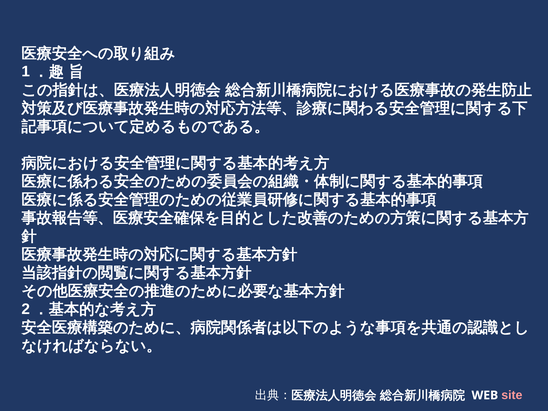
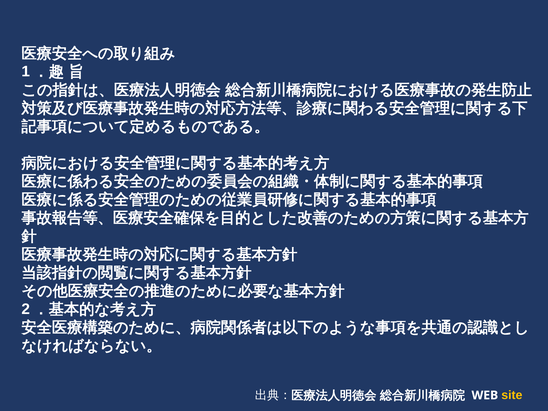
site colour: pink -> yellow (512, 395)
